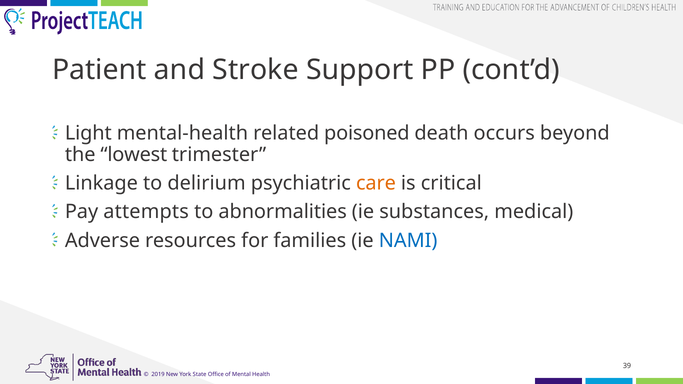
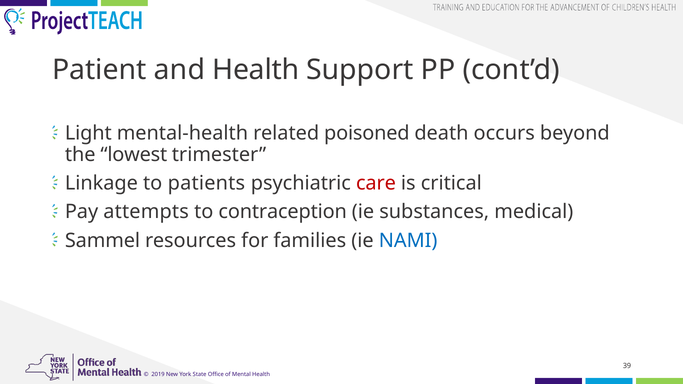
and Stroke: Stroke -> Health (256, 70)
delirium: delirium -> patients (206, 183)
care colour: orange -> red (376, 183)
abnormalities: abnormalities -> contraception (283, 212)
Adverse: Adverse -> Sammel (102, 241)
